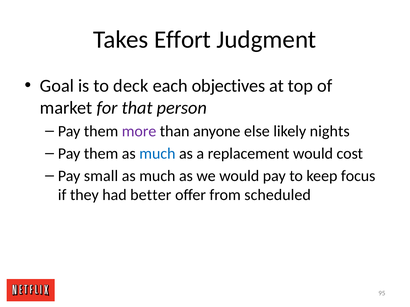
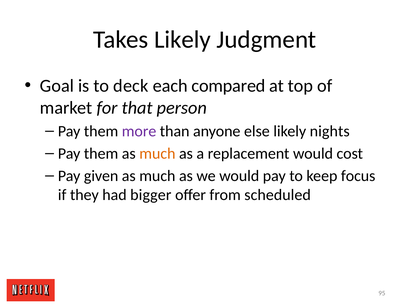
Takes Effort: Effort -> Likely (182, 40)
objectives: objectives -> compared (229, 86)
much colour: blue -> orange (157, 154)
small: small -> given (101, 176)
better: better -> bigger (151, 195)
